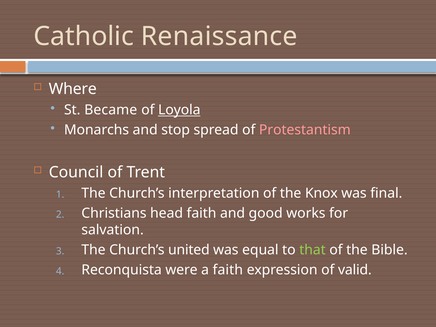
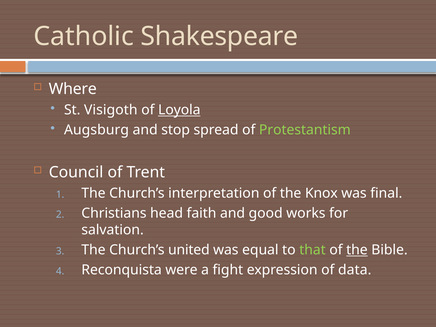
Renaissance: Renaissance -> Shakespeare (219, 36)
Became: Became -> Visigoth (111, 110)
Monarchs: Monarchs -> Augsburg (96, 130)
Protestantism colour: pink -> light green (305, 130)
the underline: none -> present (357, 250)
a faith: faith -> fight (228, 270)
valid: valid -> data (355, 270)
